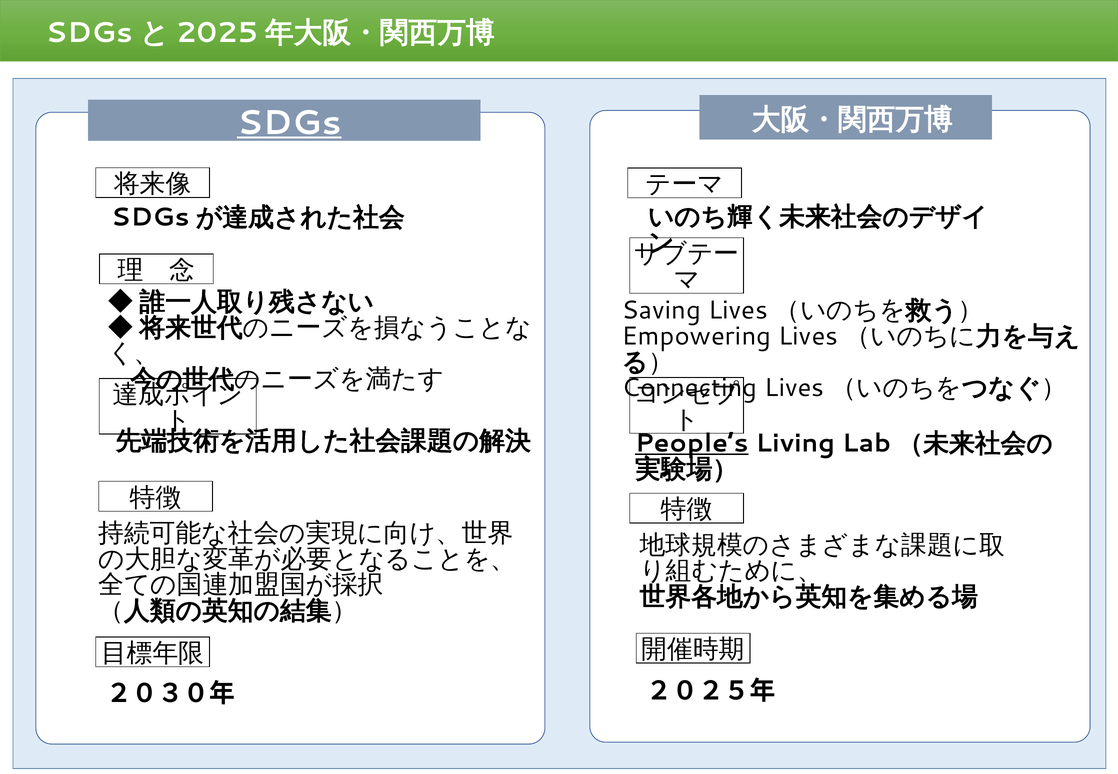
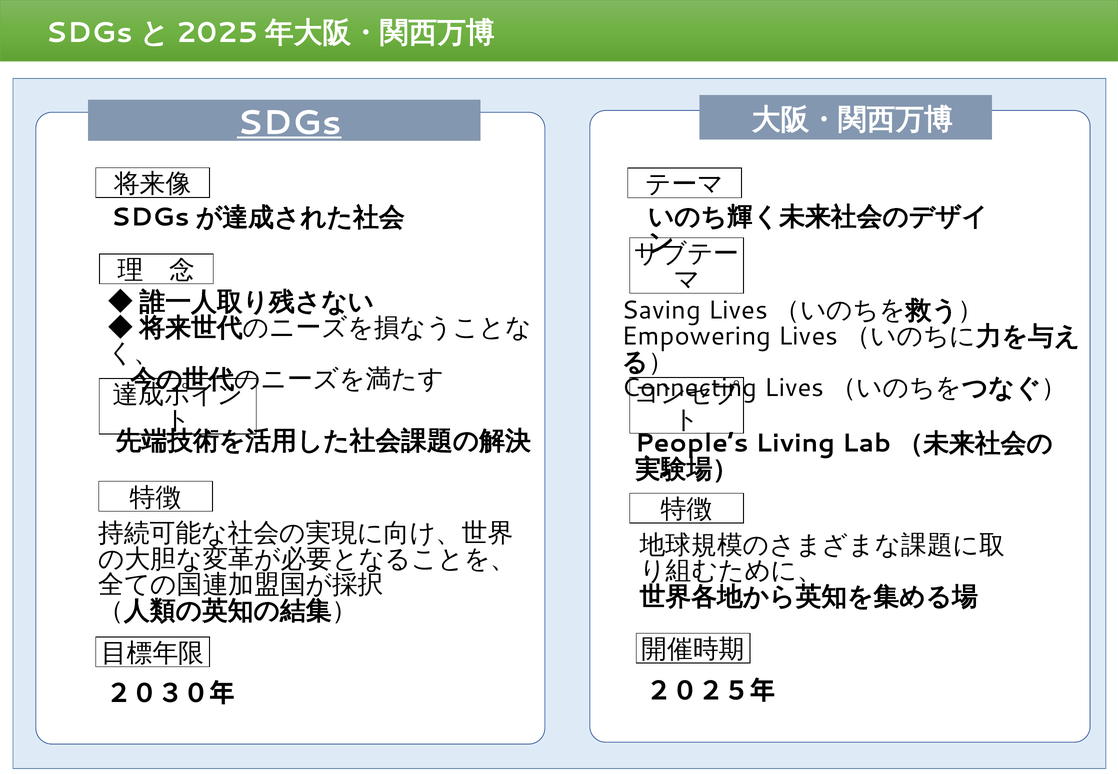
People’s underline: present -> none (692, 443)
